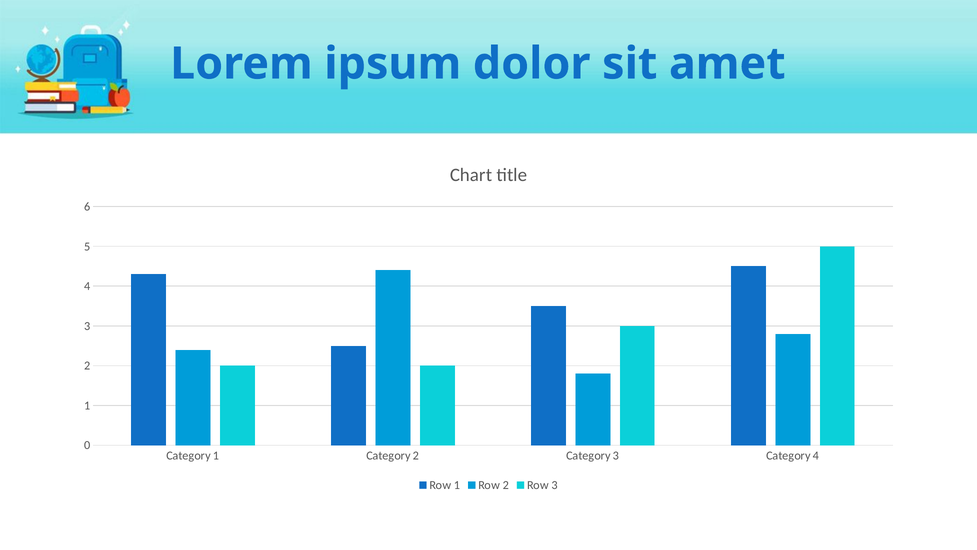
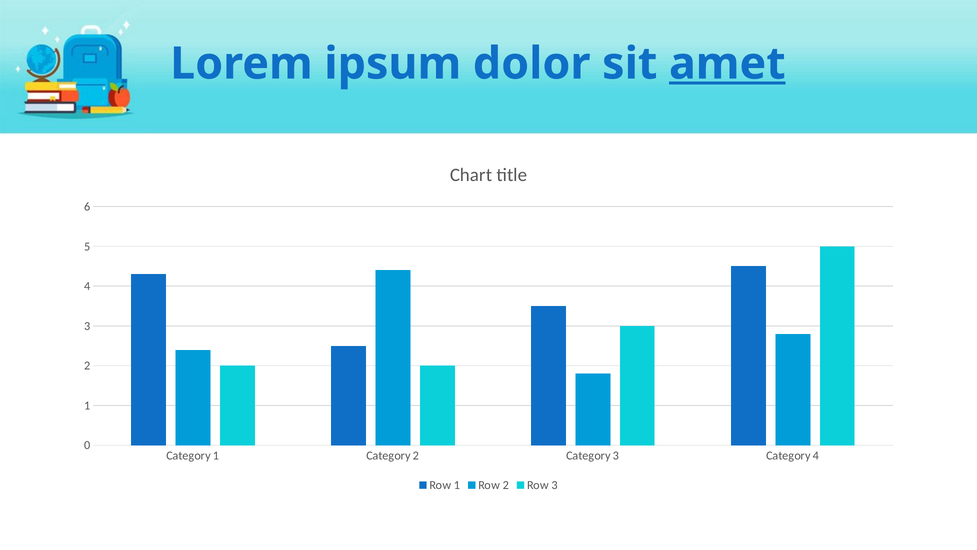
amet underline: none -> present (727, 64)
